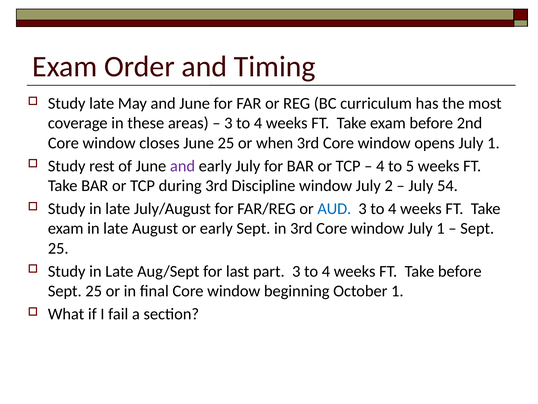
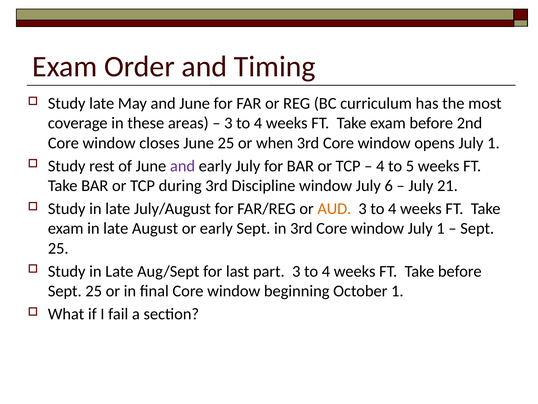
2: 2 -> 6 (389, 186)
54: 54 -> 21 (447, 186)
AUD colour: blue -> orange (334, 209)
